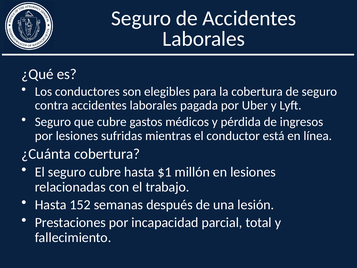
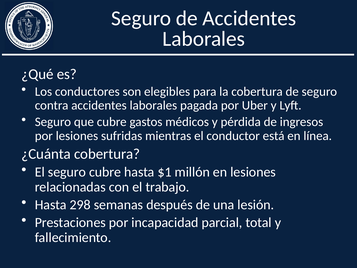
152: 152 -> 298 (80, 205)
